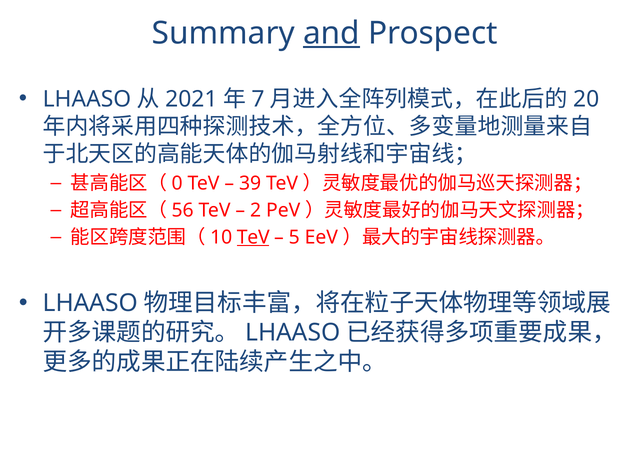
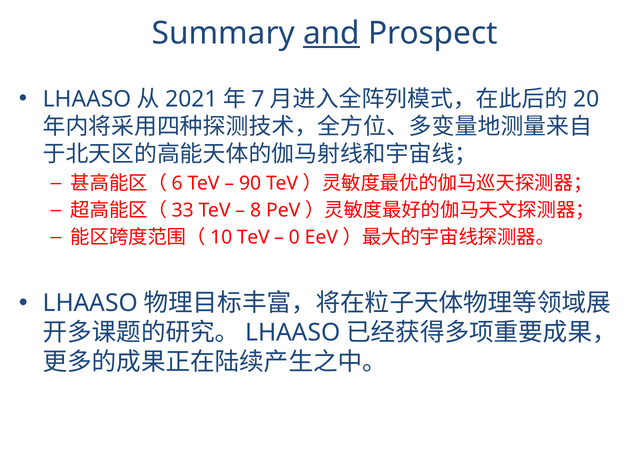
0: 0 -> 6 (177, 183)
39: 39 -> 90 (250, 183)
56: 56 -> 33 (183, 210)
2: 2 -> 8 (256, 210)
TeV underline: present -> none (253, 237)
5: 5 -> 0 (294, 237)
